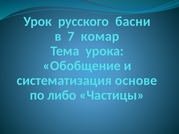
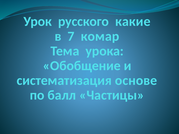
басни: басни -> какие (133, 22)
либо: либо -> балл (62, 95)
